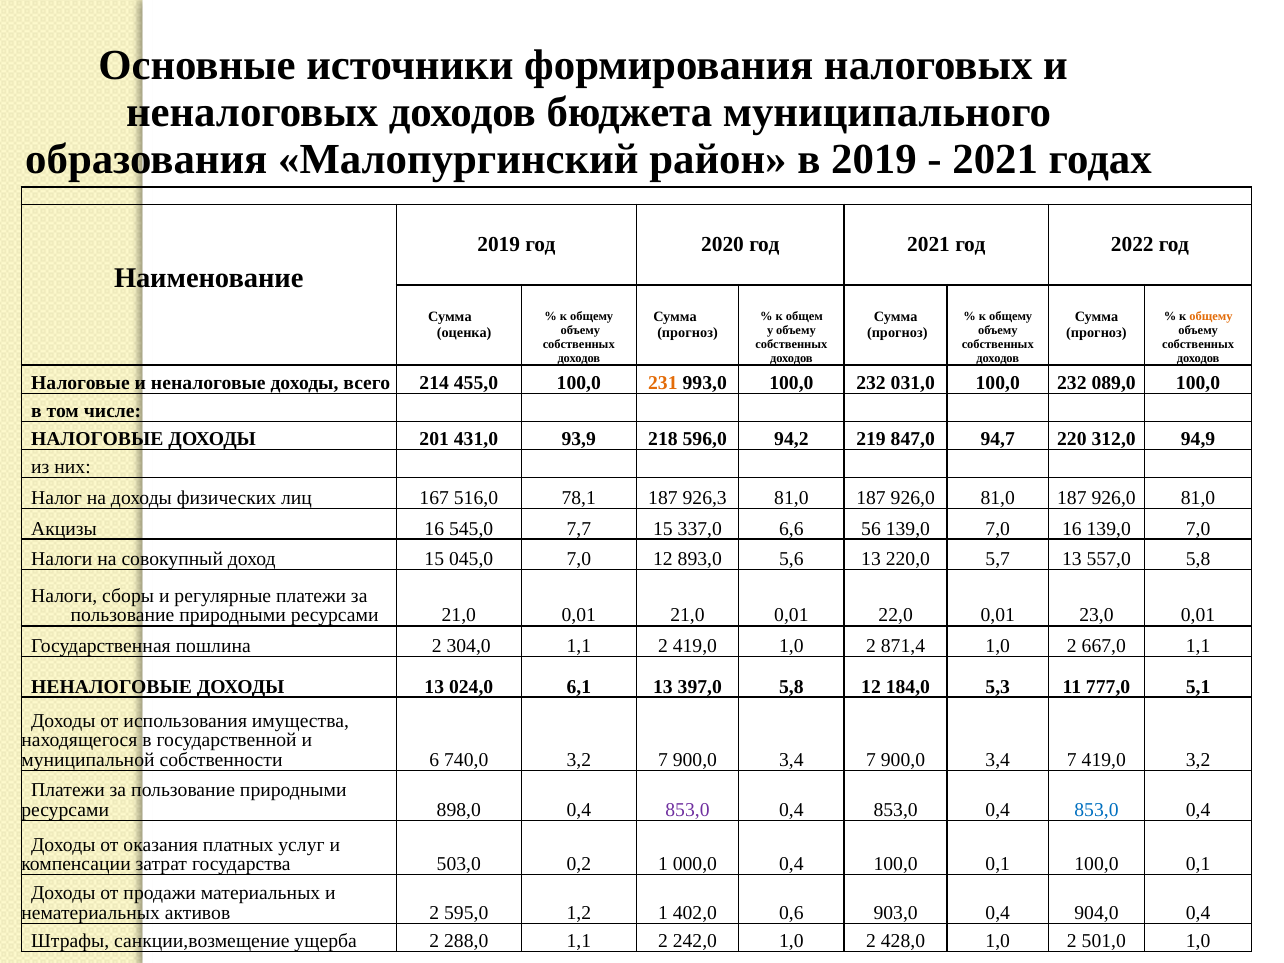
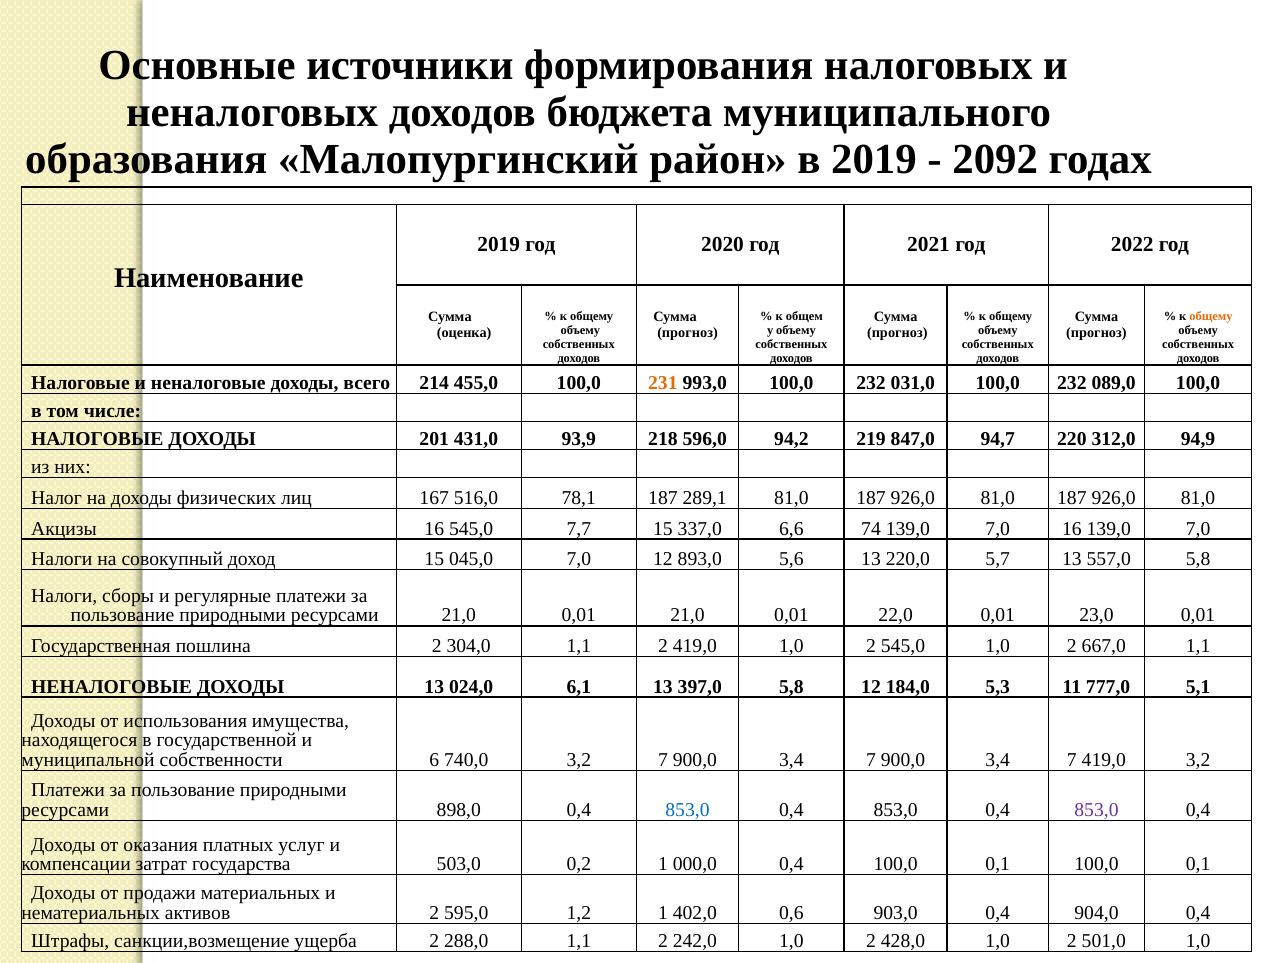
2021: 2021 -> 2092 (995, 160)
926,3: 926,3 -> 289,1 (705, 498)
56: 56 -> 74 (871, 529)
2 871,4: 871,4 -> 545,0 (903, 646)
853,0 colour: purple -> blue (688, 810)
853,0 colour: blue -> purple (1096, 810)
